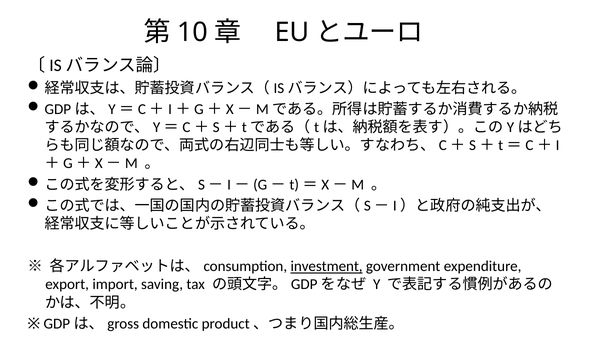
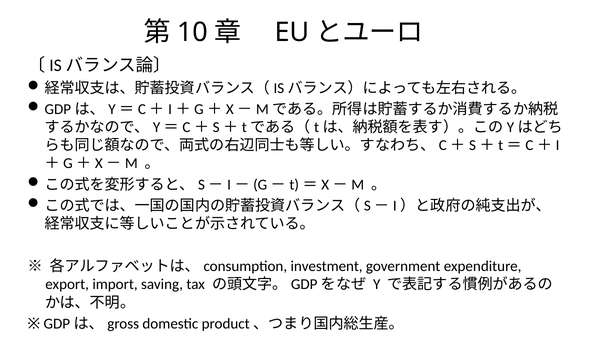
investment underline: present -> none (327, 266)
